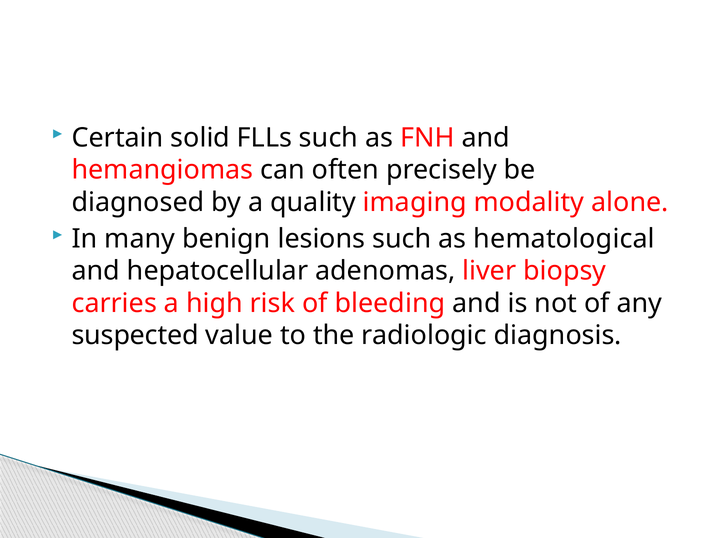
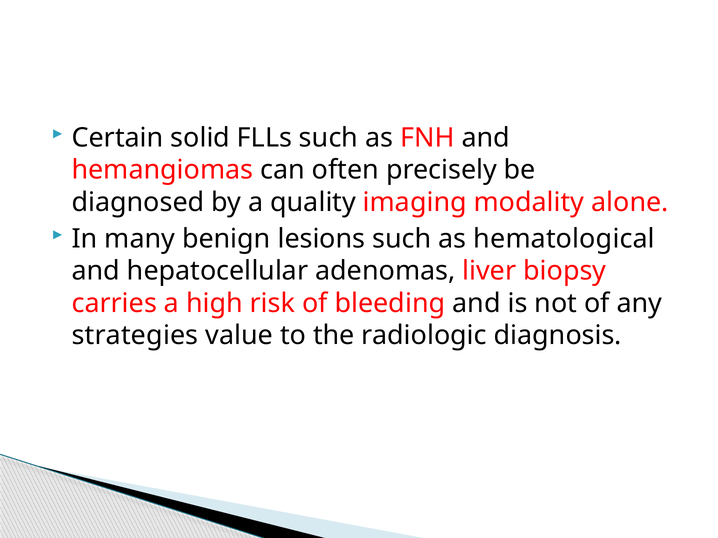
suspected: suspected -> strategies (135, 336)
